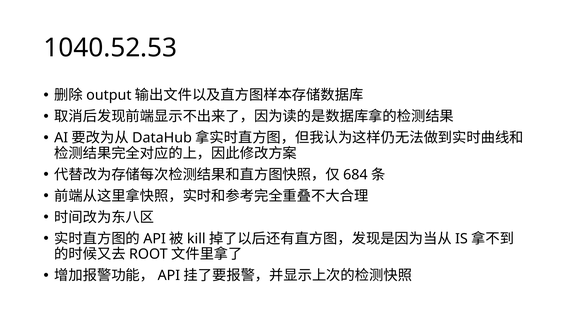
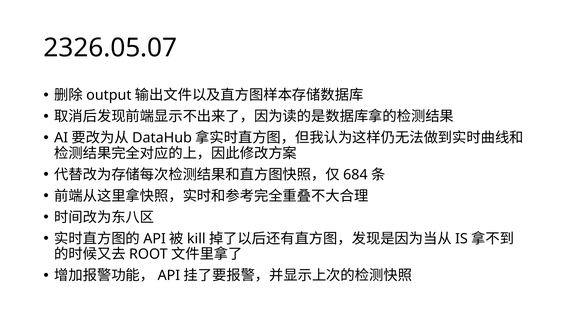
1040.52.53: 1040.52.53 -> 2326.05.07 (110, 48)
